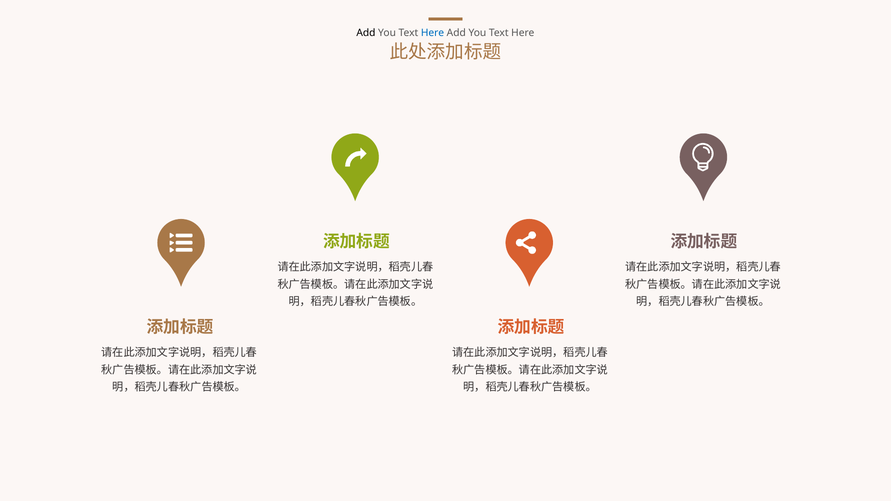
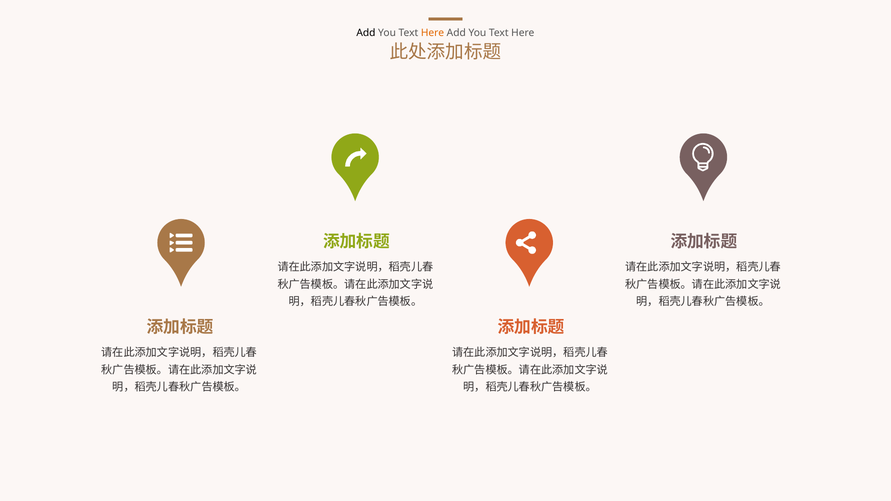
Here colour: blue -> orange (432, 33)
